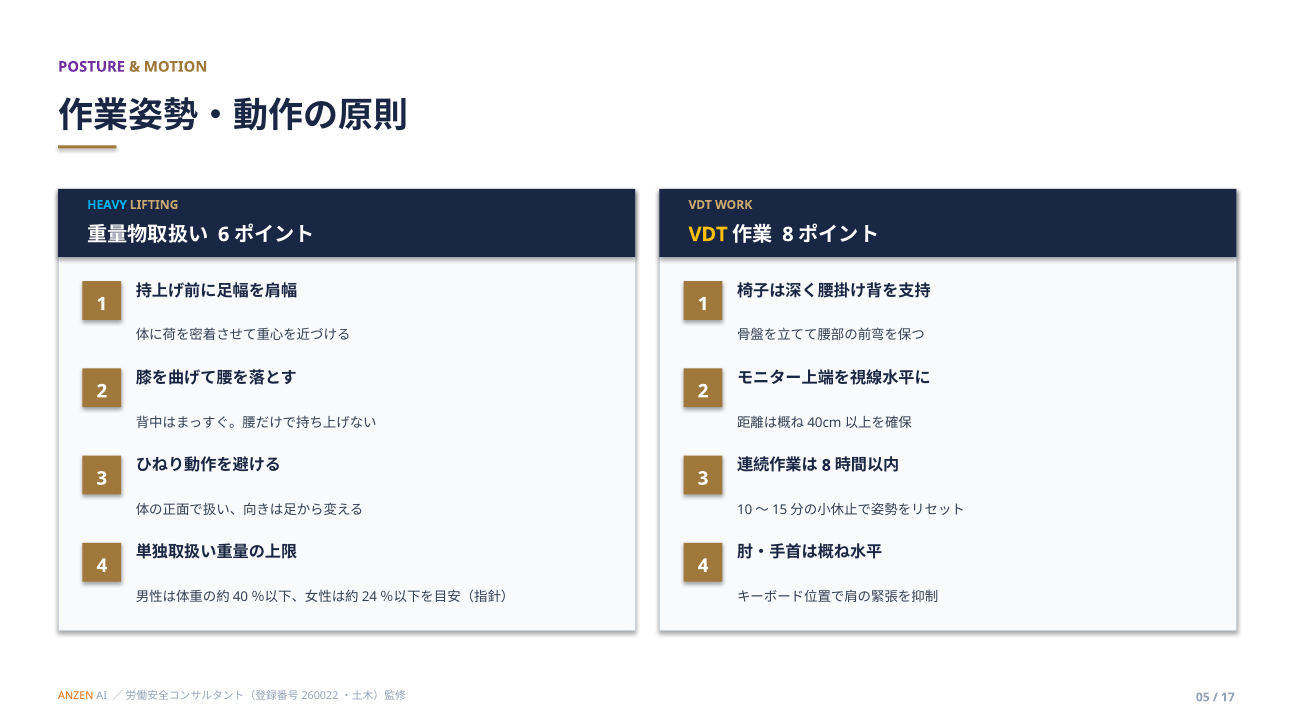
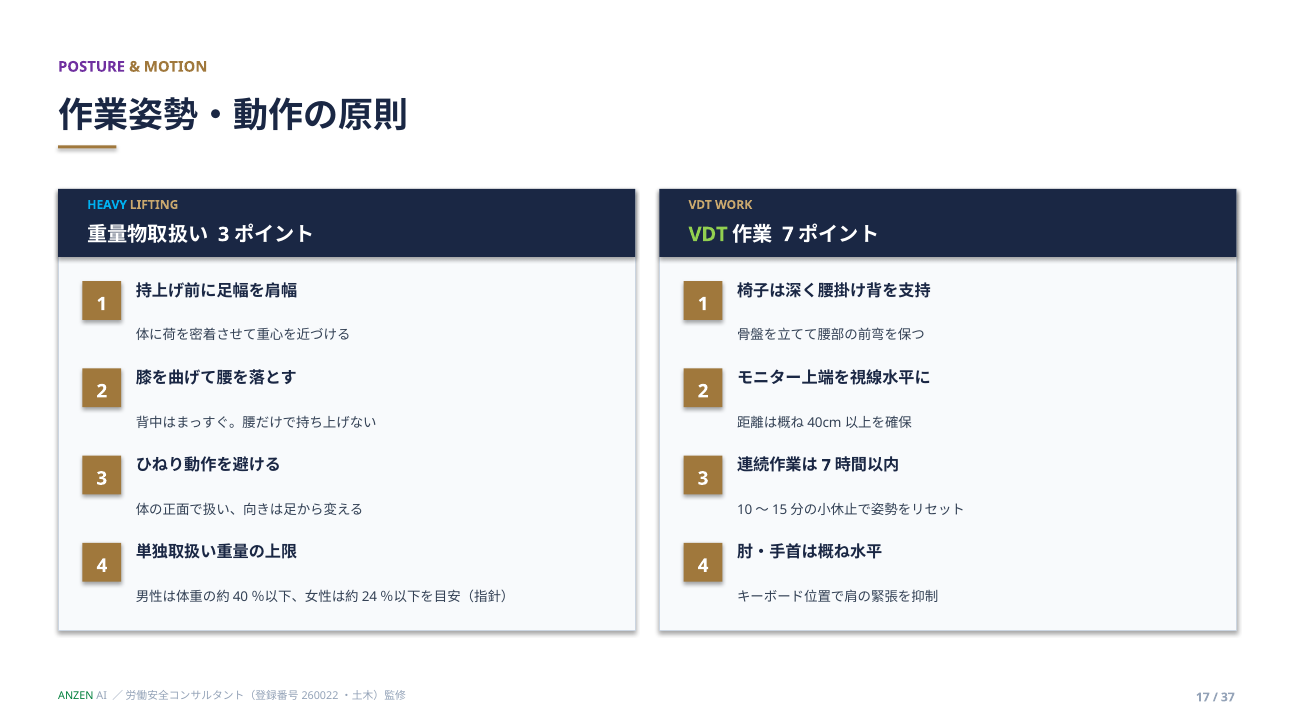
6: 6 -> 3 (224, 235)
VDT colour: yellow -> light green (708, 235)
8: 8 -> 7 (788, 235)
8: 8 -> 7 (826, 466)
ANZEN colour: orange -> green (76, 696)
05: 05 -> 17 (1203, 698)
17: 17 -> 37 (1228, 698)
